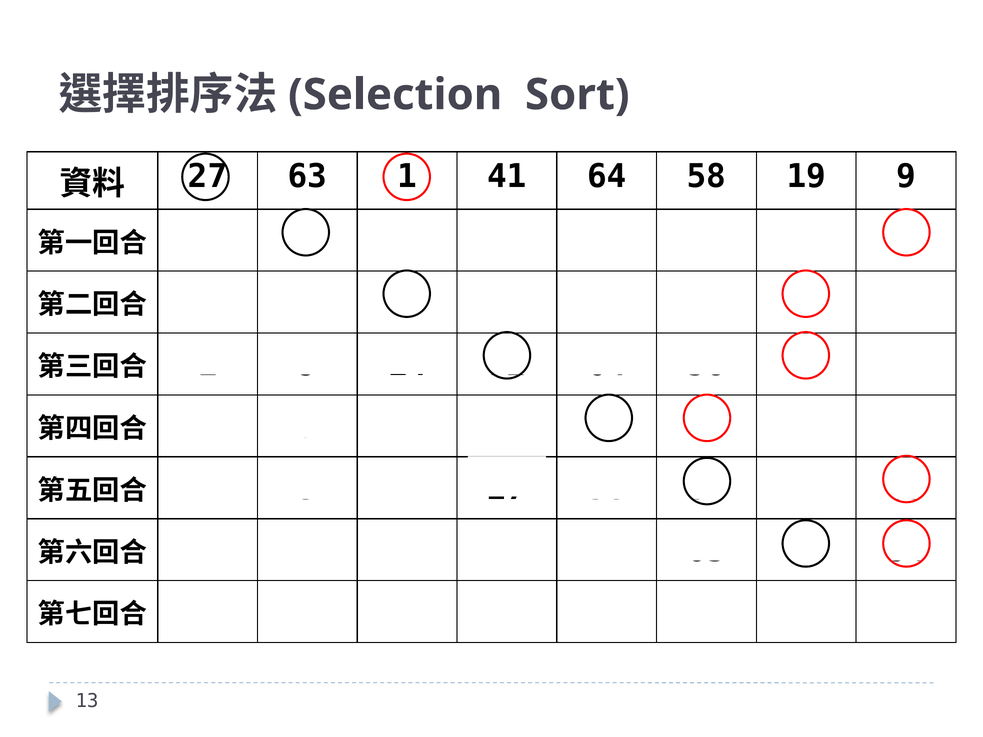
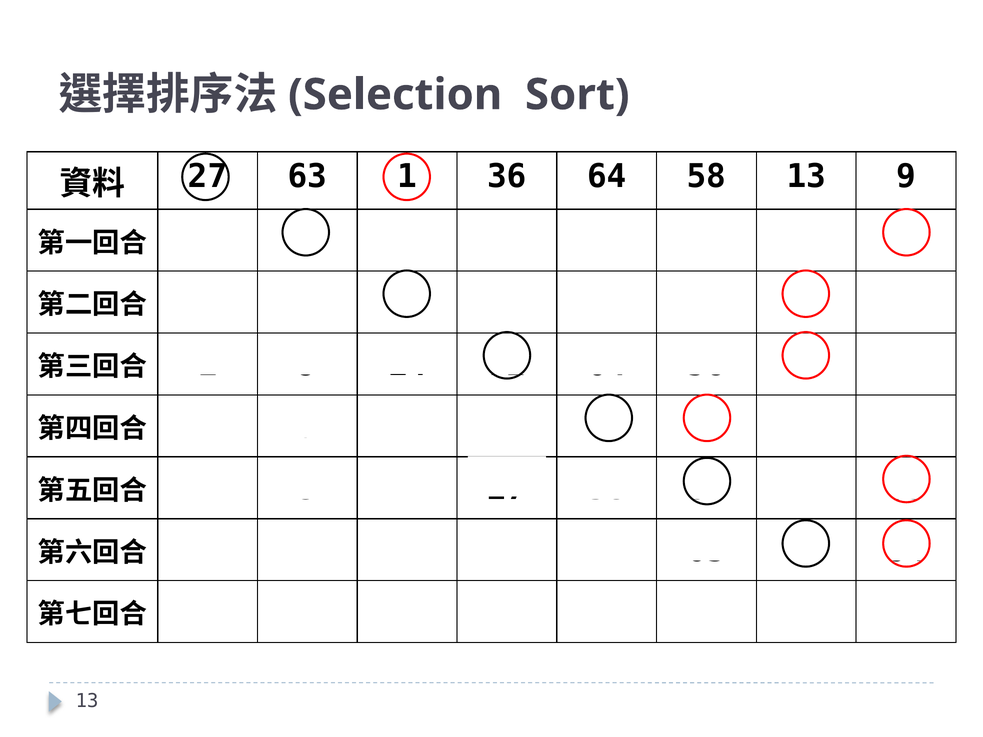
41: 41 -> 36 (507, 176)
58 19: 19 -> 13 (806, 176)
